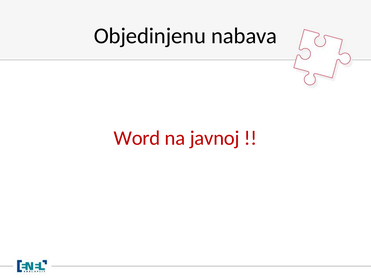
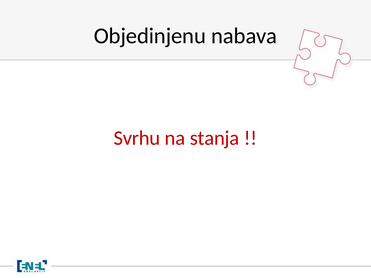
Word: Word -> Svrhu (137, 138)
javnoj: javnoj -> stanja (215, 138)
